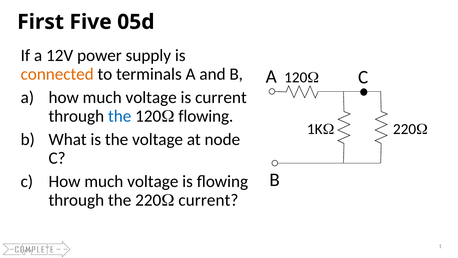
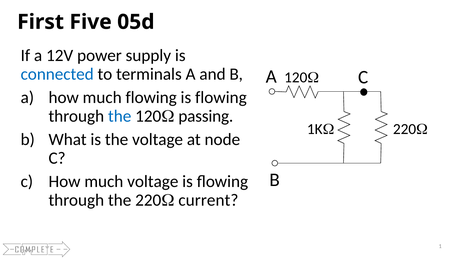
connected colour: orange -> blue (57, 74)
a how much voltage: voltage -> flowing (151, 97)
current: current -> flowing (221, 97)
120 flowing: flowing -> passing (206, 116)
